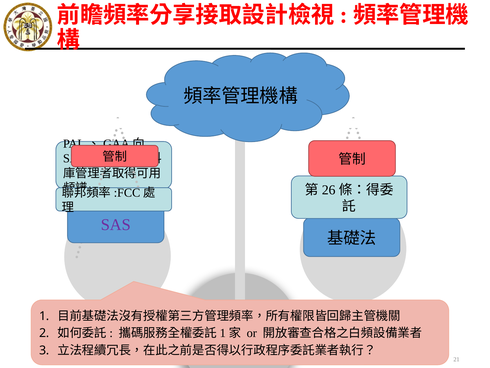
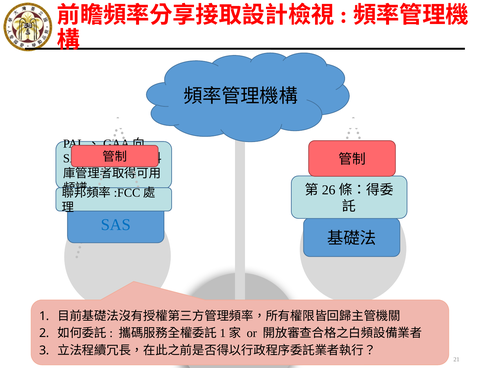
SAS colour: purple -> blue (116, 224)
